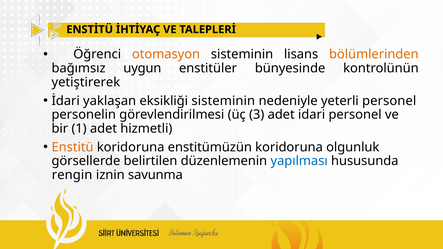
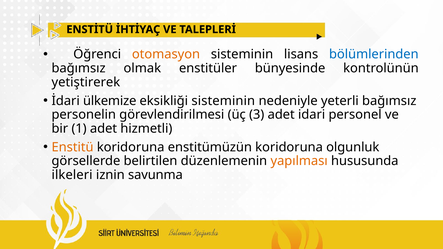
bölümlerinden colour: orange -> blue (374, 54)
uygun: uygun -> olmak (142, 68)
yaklaşan: yaklaşan -> ülkemize (110, 101)
yeterli personel: personel -> bağımsız (389, 101)
yapılması colour: blue -> orange (299, 161)
rengin: rengin -> ilkeleri (72, 175)
